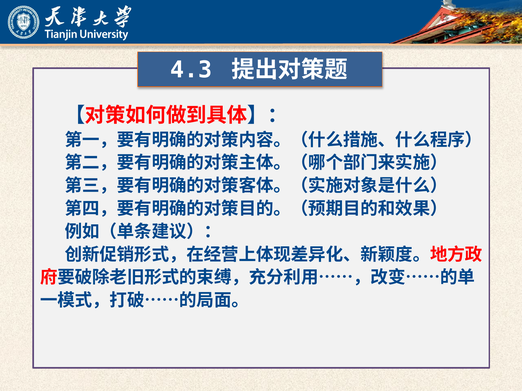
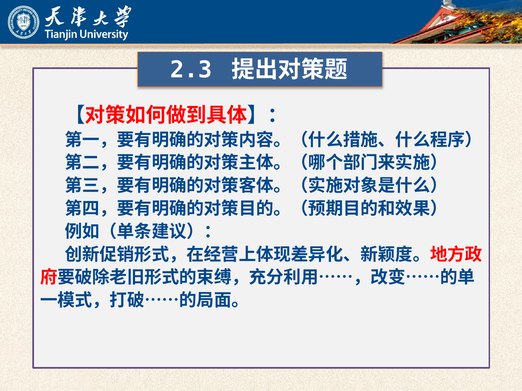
4.3: 4.3 -> 2.3 (191, 70)
